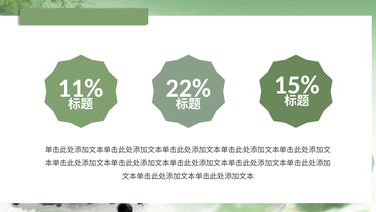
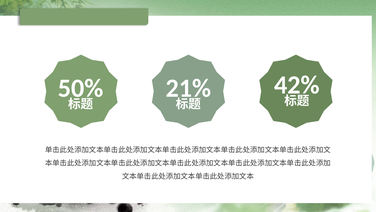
15%: 15% -> 42% (297, 85)
11%: 11% -> 50% (81, 88)
22%: 22% -> 21% (188, 88)
